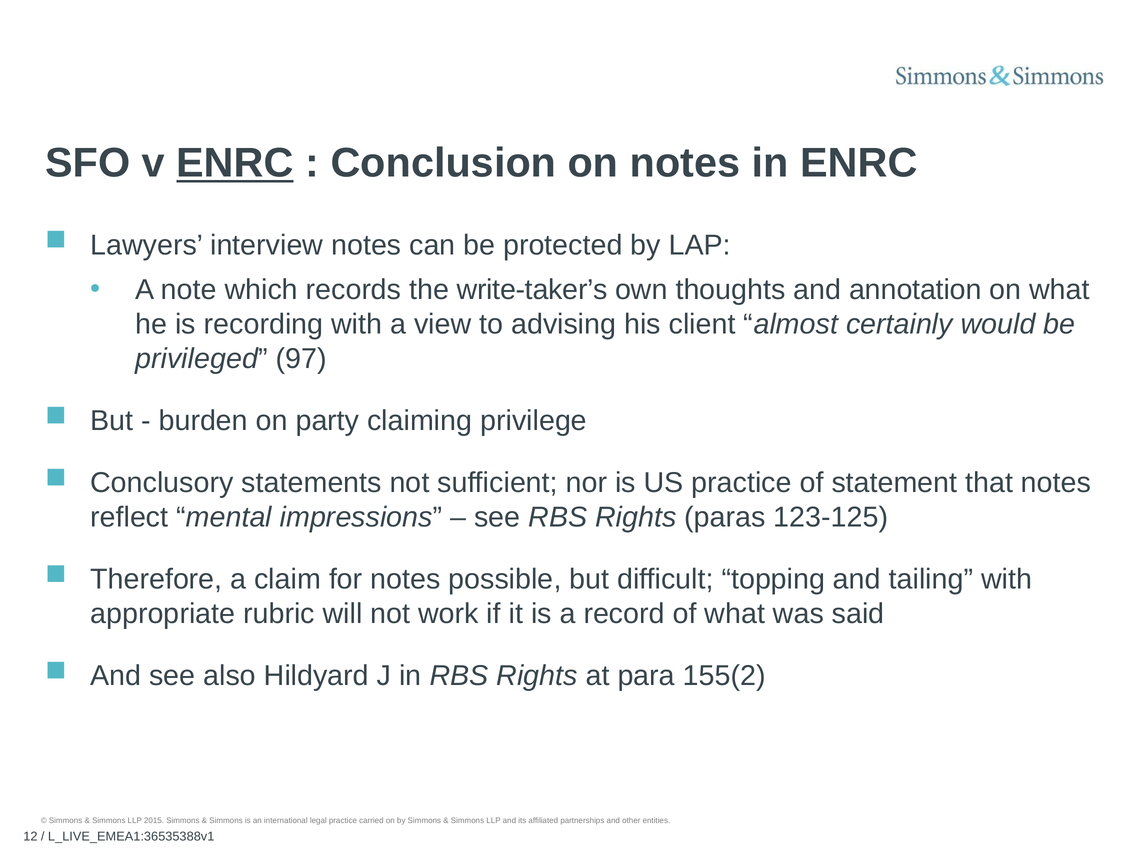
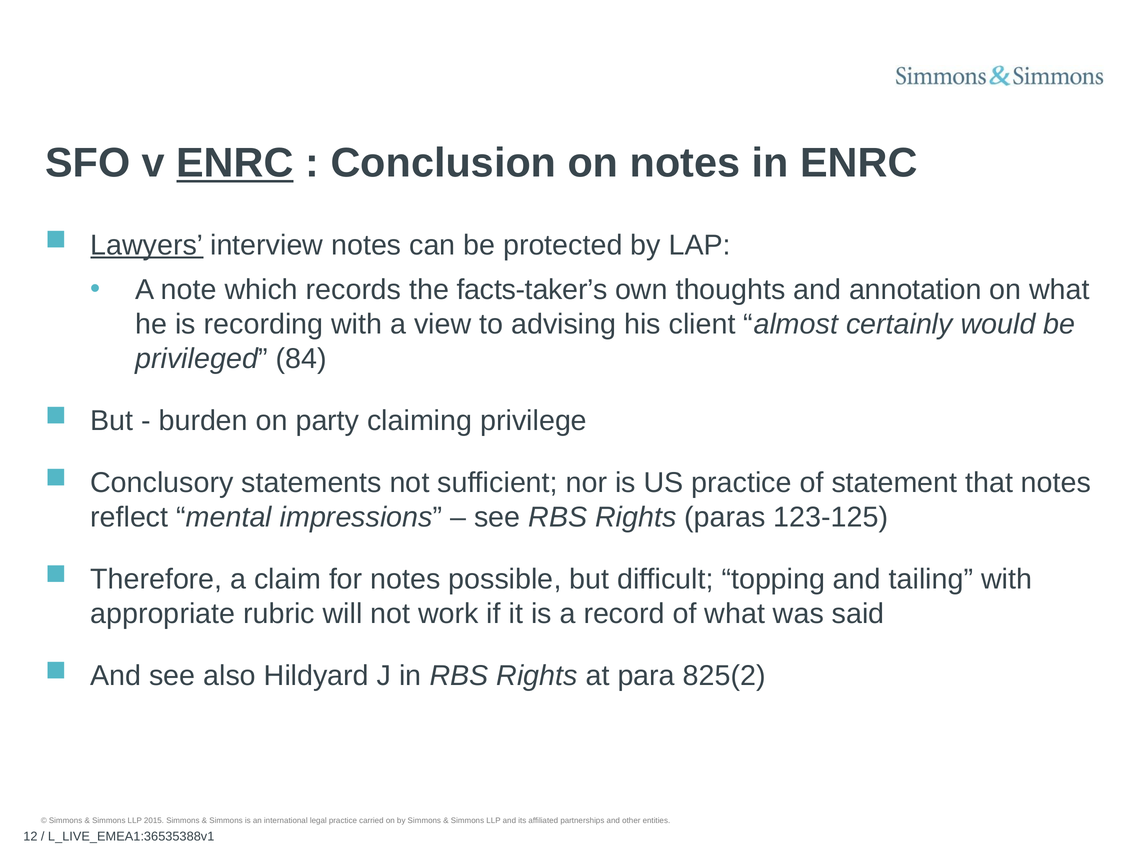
Lawyers underline: none -> present (147, 245)
write-taker’s: write-taker’s -> facts-taker’s (532, 290)
97: 97 -> 84 (301, 359)
155(2: 155(2 -> 825(2 (724, 675)
